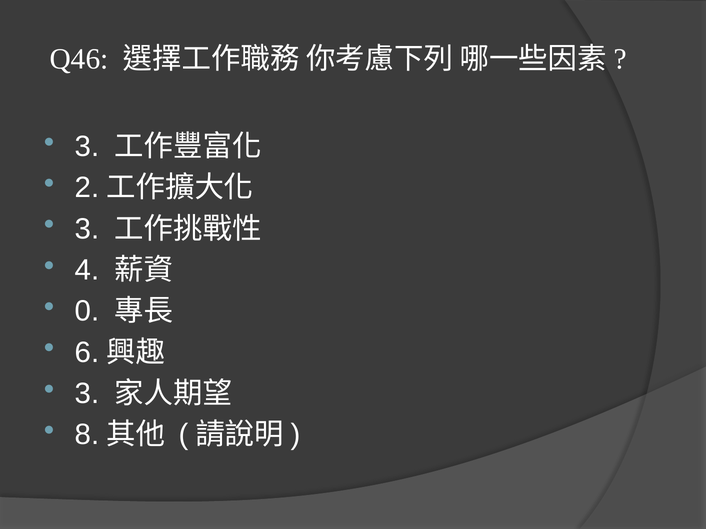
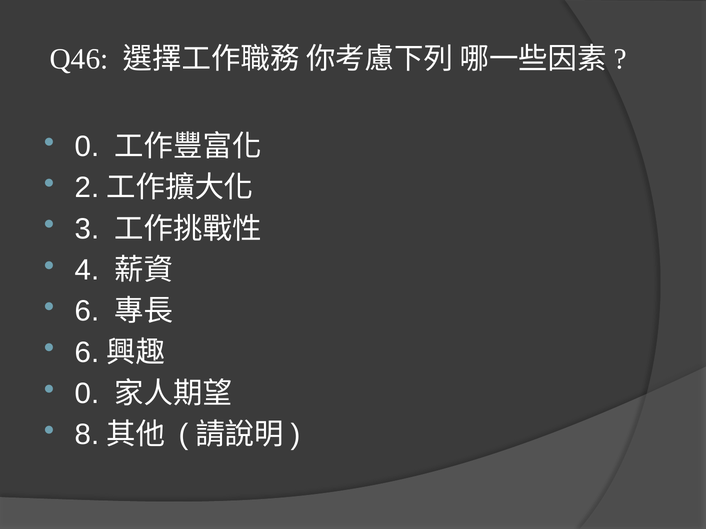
3: 3 -> 0 (87, 147)
0: 0 -> 6 (87, 311)
3: 3 -> 0 (87, 394)
